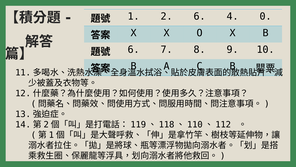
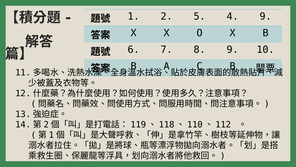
2 6: 6 -> 5 (200, 16)
4 0: 0 -> 9 (266, 16)
